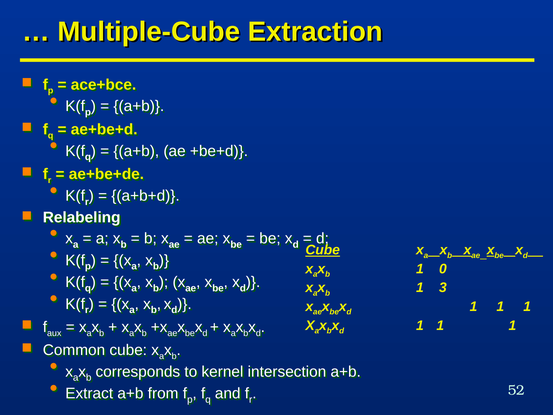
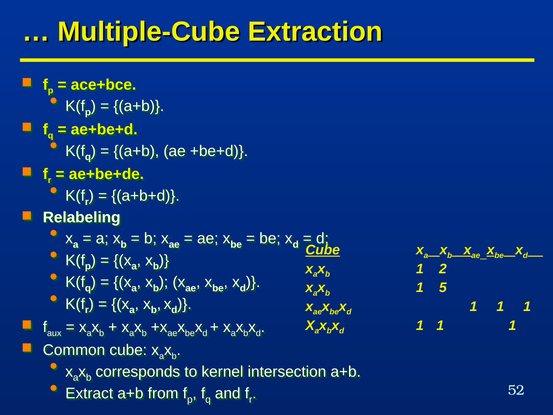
0: 0 -> 2 (443, 269)
3: 3 -> 5 (443, 288)
